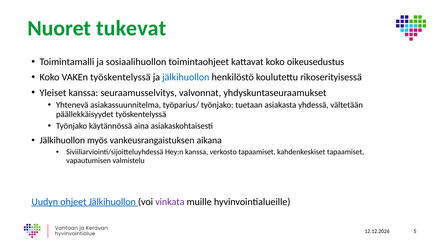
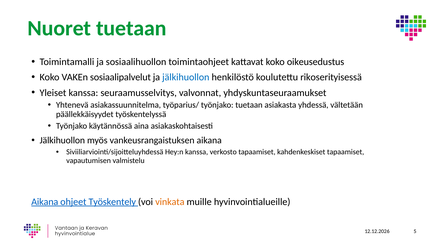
Nuoret tukevat: tukevat -> tuetaan (131, 28)
VAKEn työskentelyssä: työskentelyssä -> sosiaalipalvelut (120, 77)
Uudyn: Uudyn -> Aikana (45, 202)
ohjeet Jälkihuollon: Jälkihuollon -> Työskentely (112, 202)
vinkata colour: purple -> orange (170, 202)
